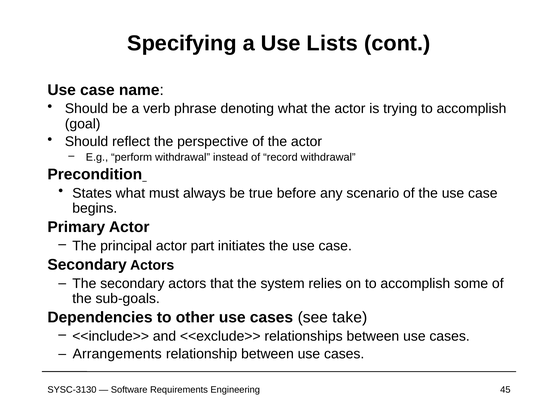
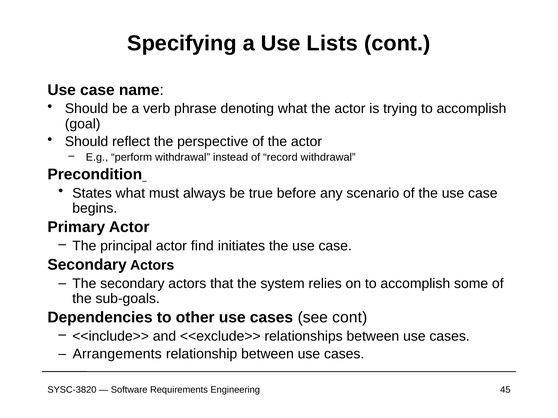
part: part -> find (202, 246)
see take: take -> cont (350, 318)
SYSC-3130: SYSC-3130 -> SYSC-3820 (72, 390)
